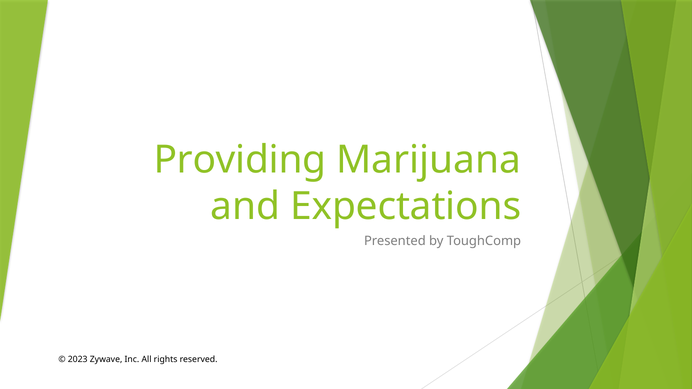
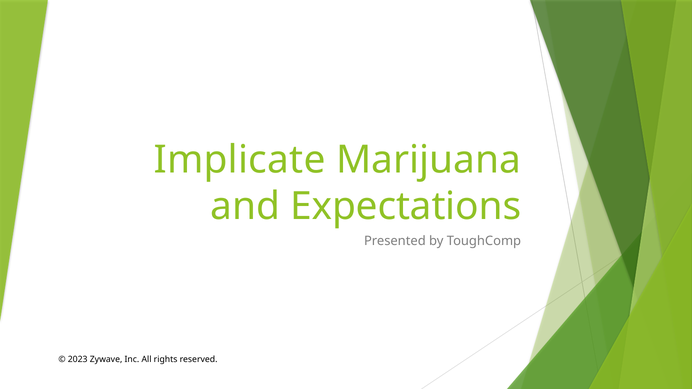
Providing: Providing -> Implicate (240, 160)
